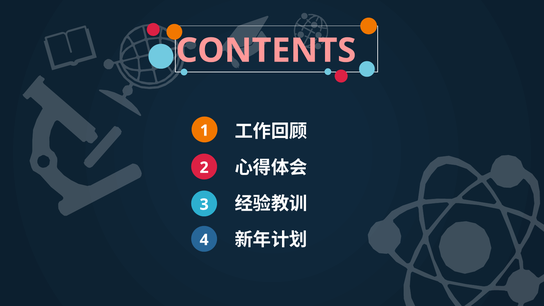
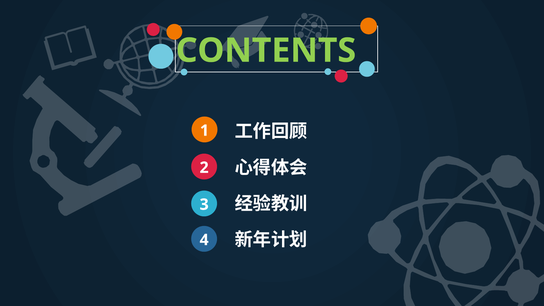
CONTENTS colour: pink -> light green (266, 51)
